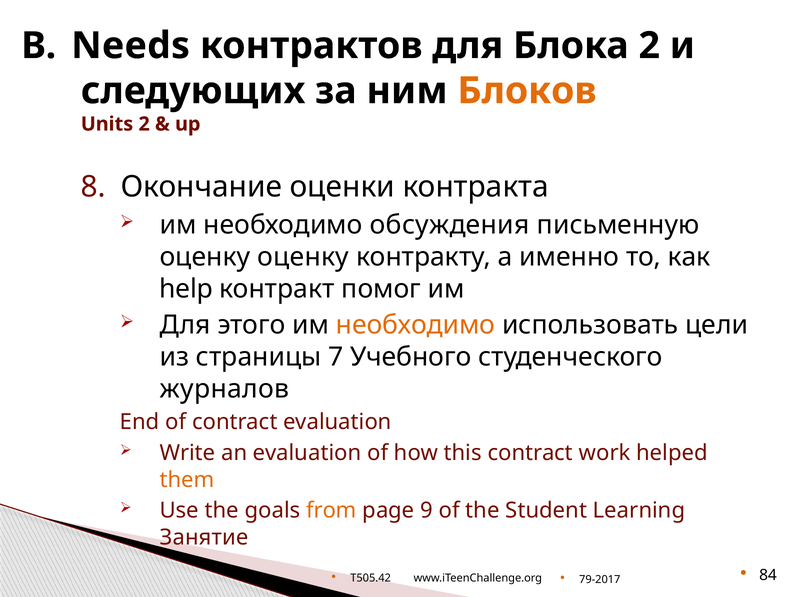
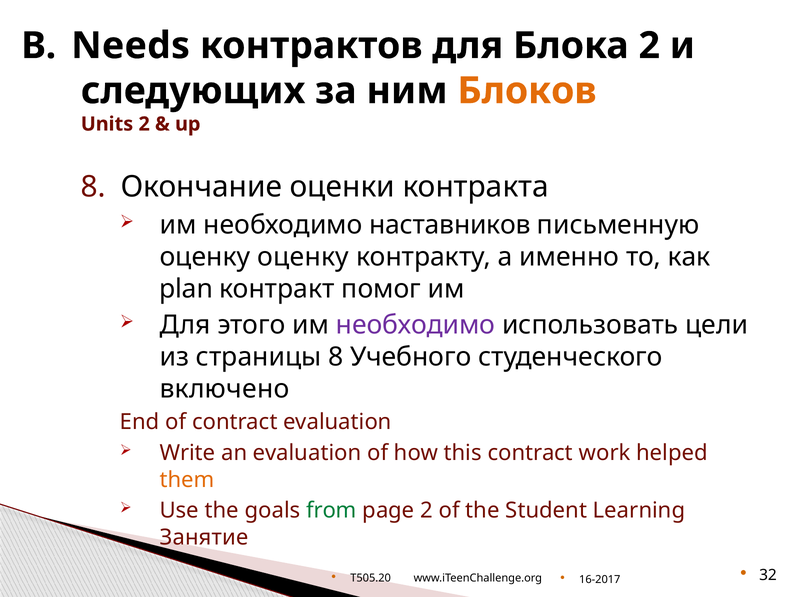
обсуждения: обсуждения -> наставников (450, 225)
help: help -> plan (186, 289)
необходимо colour: orange -> purple (416, 325)
страницы 7: 7 -> 8 (336, 357)
журналов: журналов -> включено (225, 389)
from colour: orange -> green (331, 511)
page 9: 9 -> 2 (427, 511)
T505.42: T505.42 -> T505.20 (371, 578)
84: 84 -> 32 (768, 575)
79-2017: 79-2017 -> 16-2017 (600, 580)
